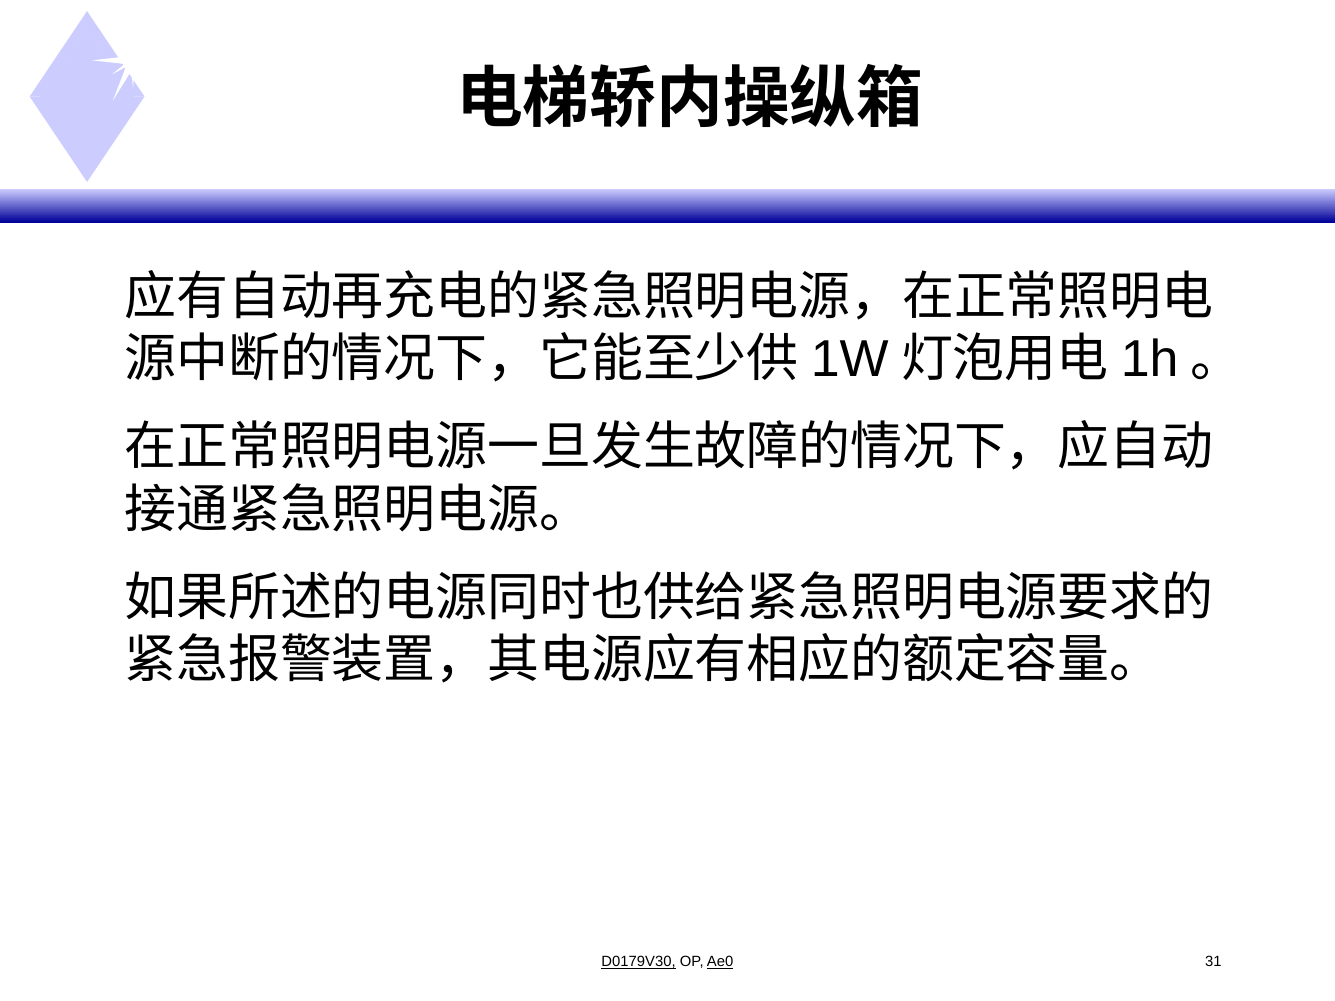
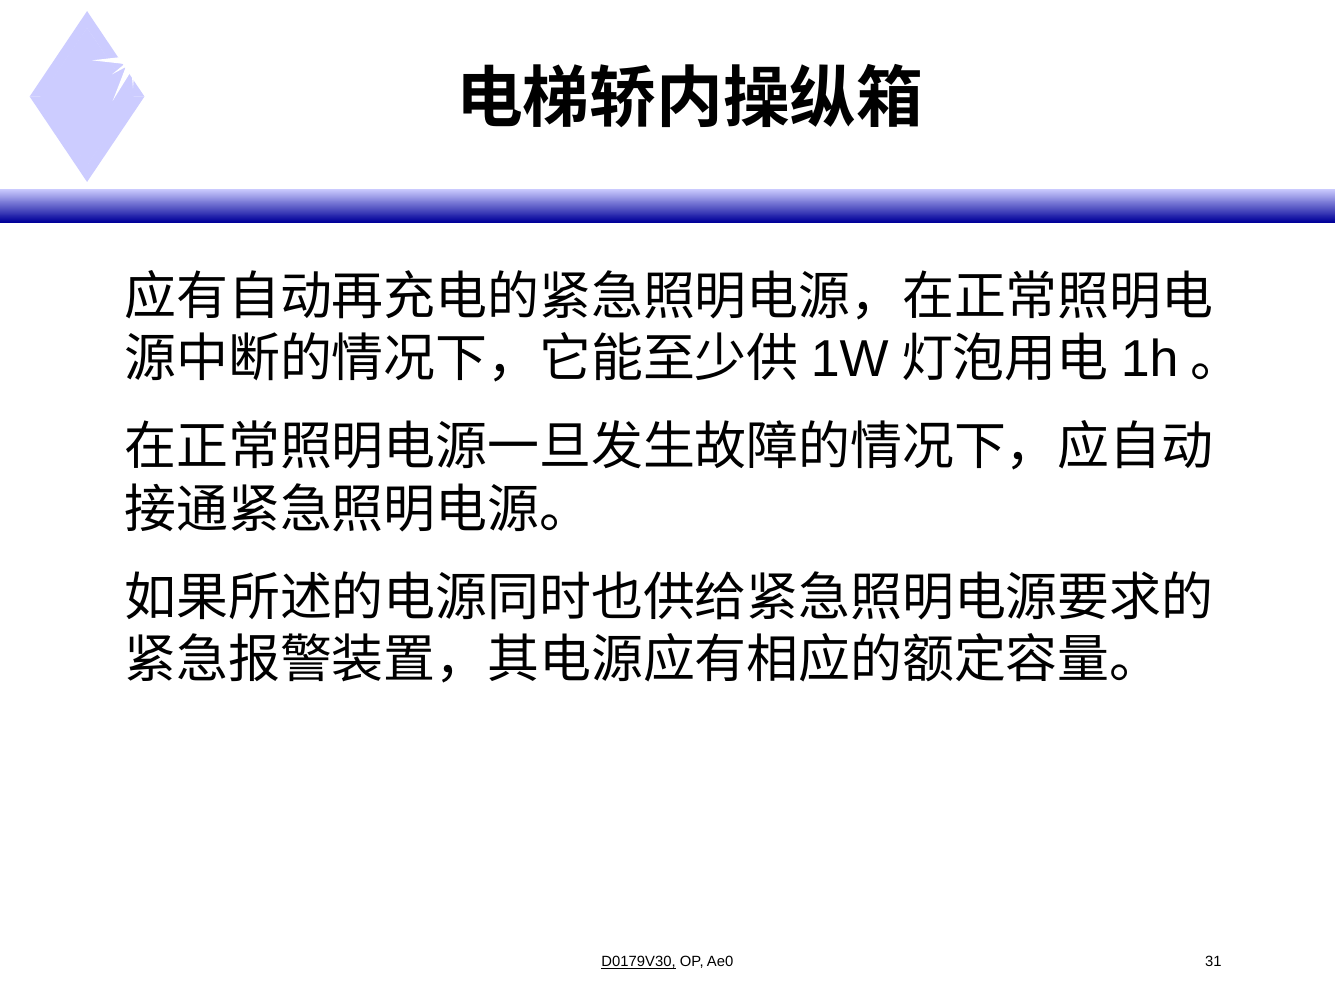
Ae0 underline: present -> none (720, 962)
